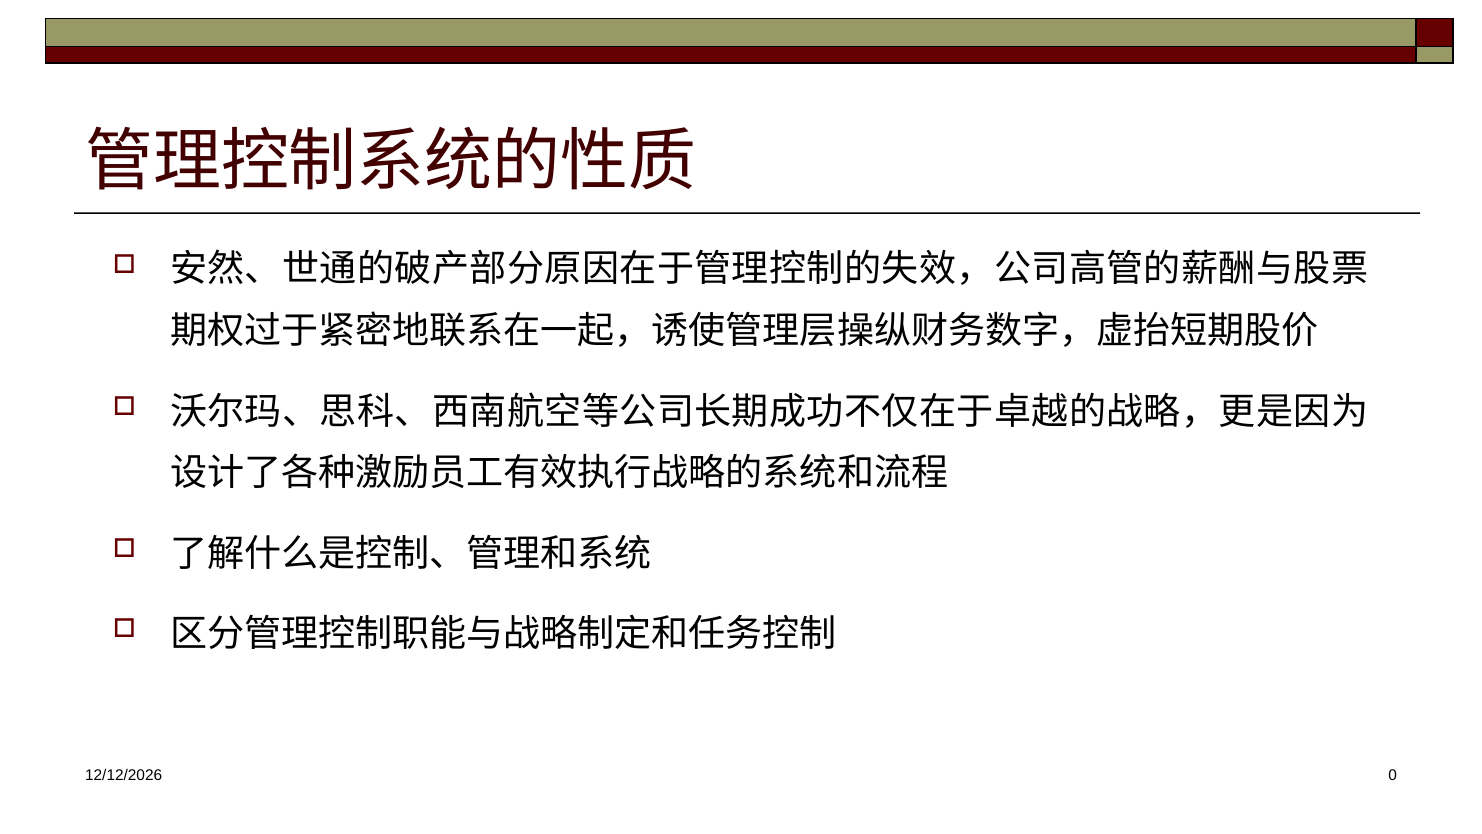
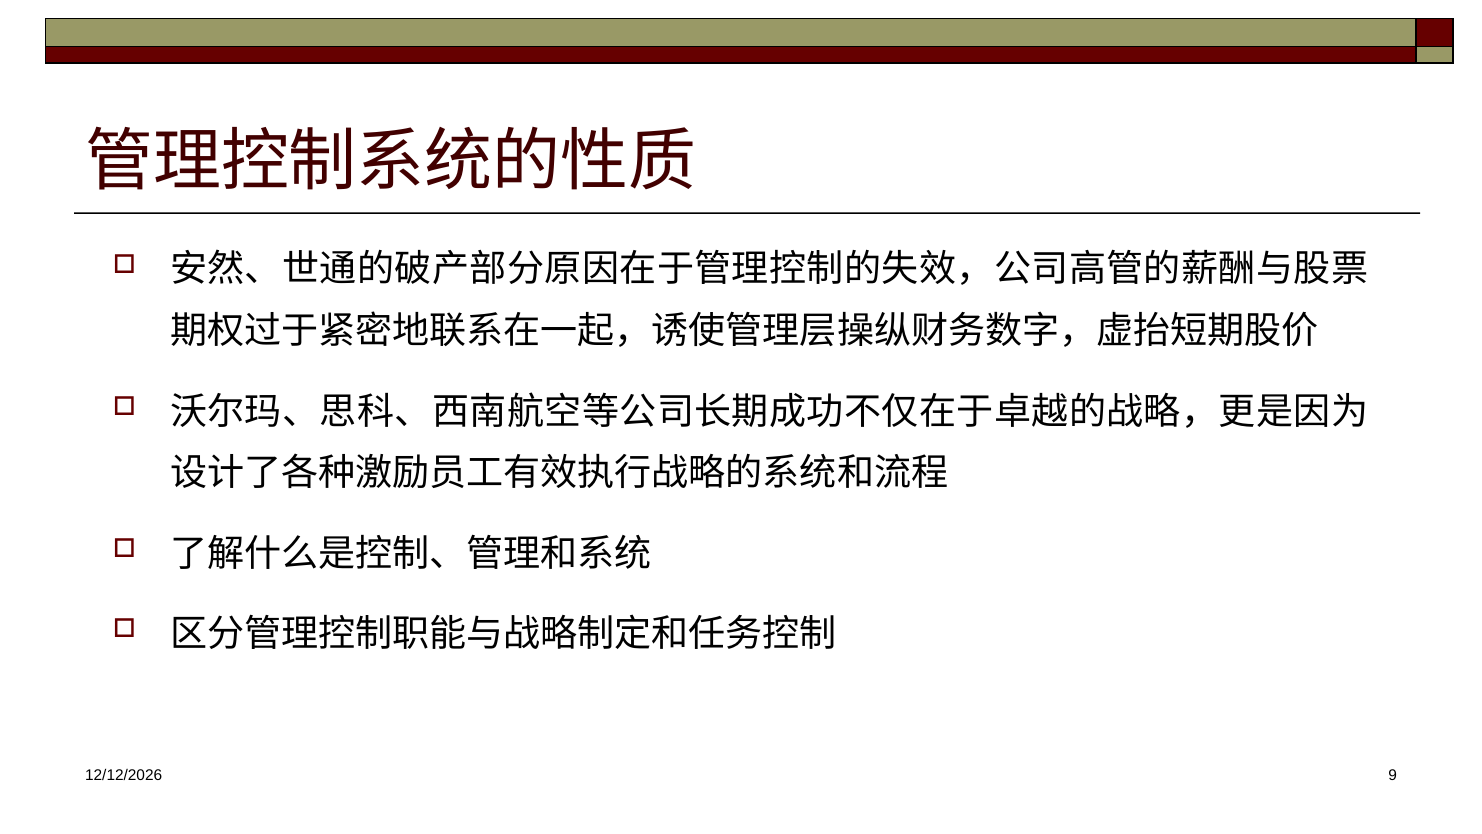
0: 0 -> 9 (1393, 775)
